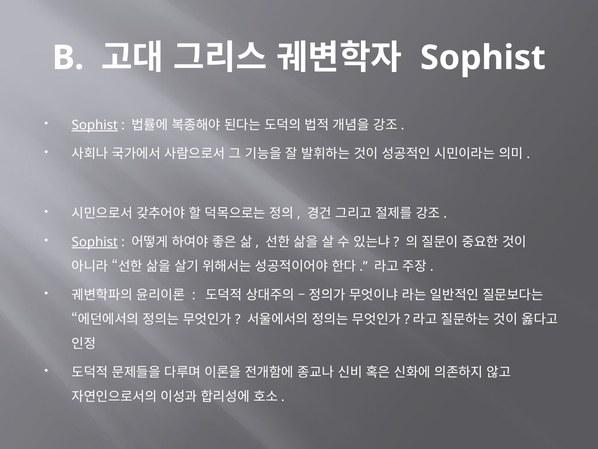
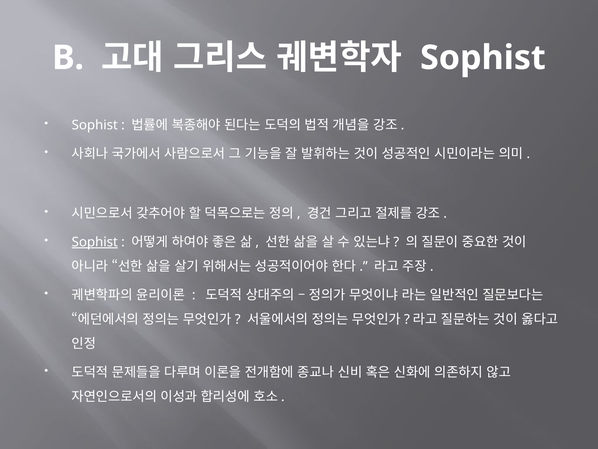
Sophist underline: present -> none (95, 125)
